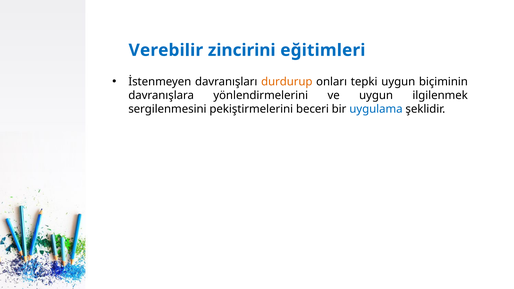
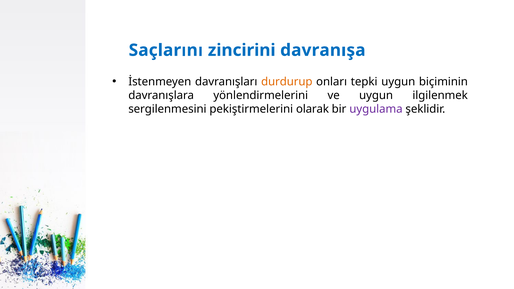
Verebilir: Verebilir -> Saçlarını (166, 50)
eğitimleri: eğitimleri -> davranışa (323, 50)
beceri: beceri -> olarak (313, 109)
uygulama colour: blue -> purple (376, 109)
